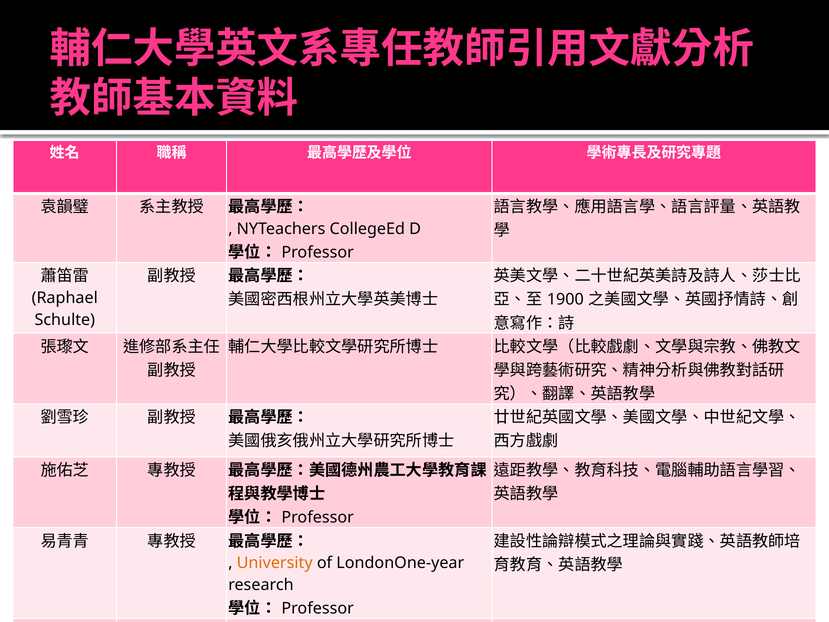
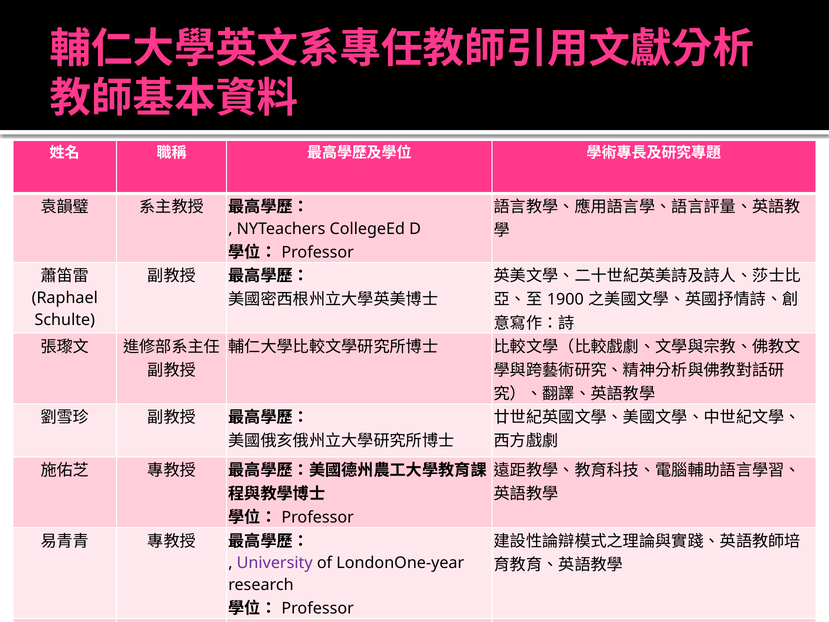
University colour: orange -> purple (275, 563)
